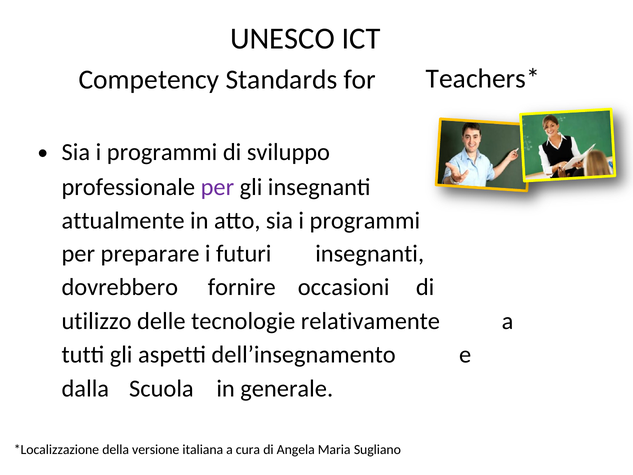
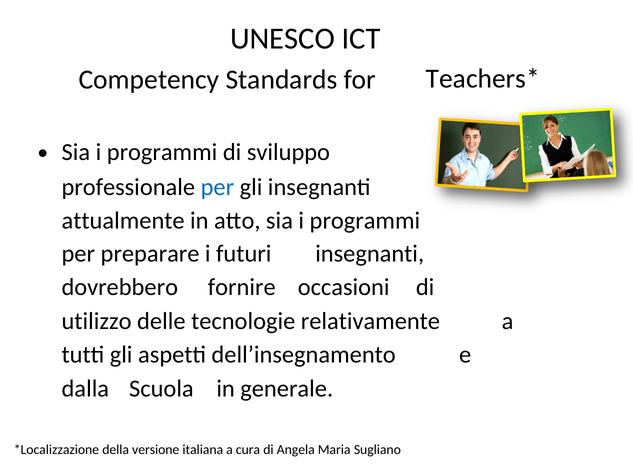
per colour: purple -> blue (217, 187)
